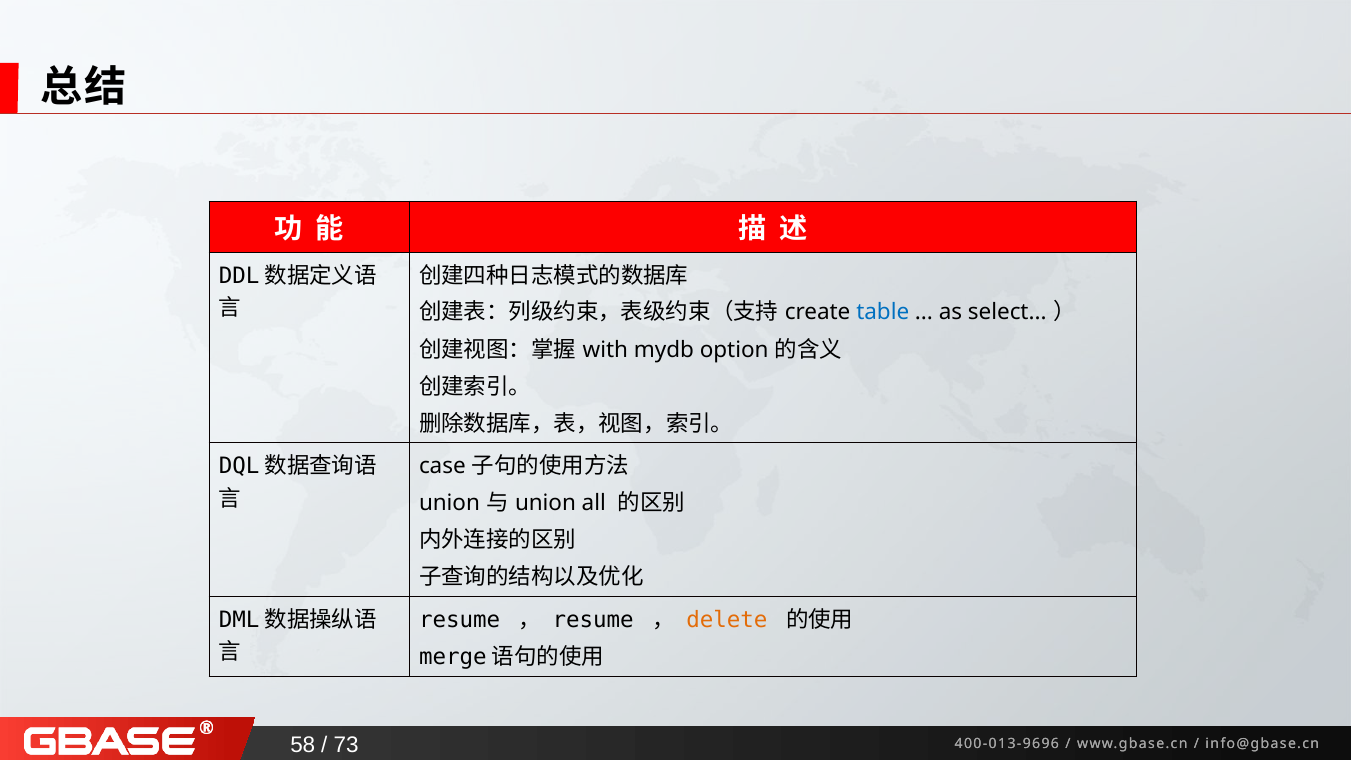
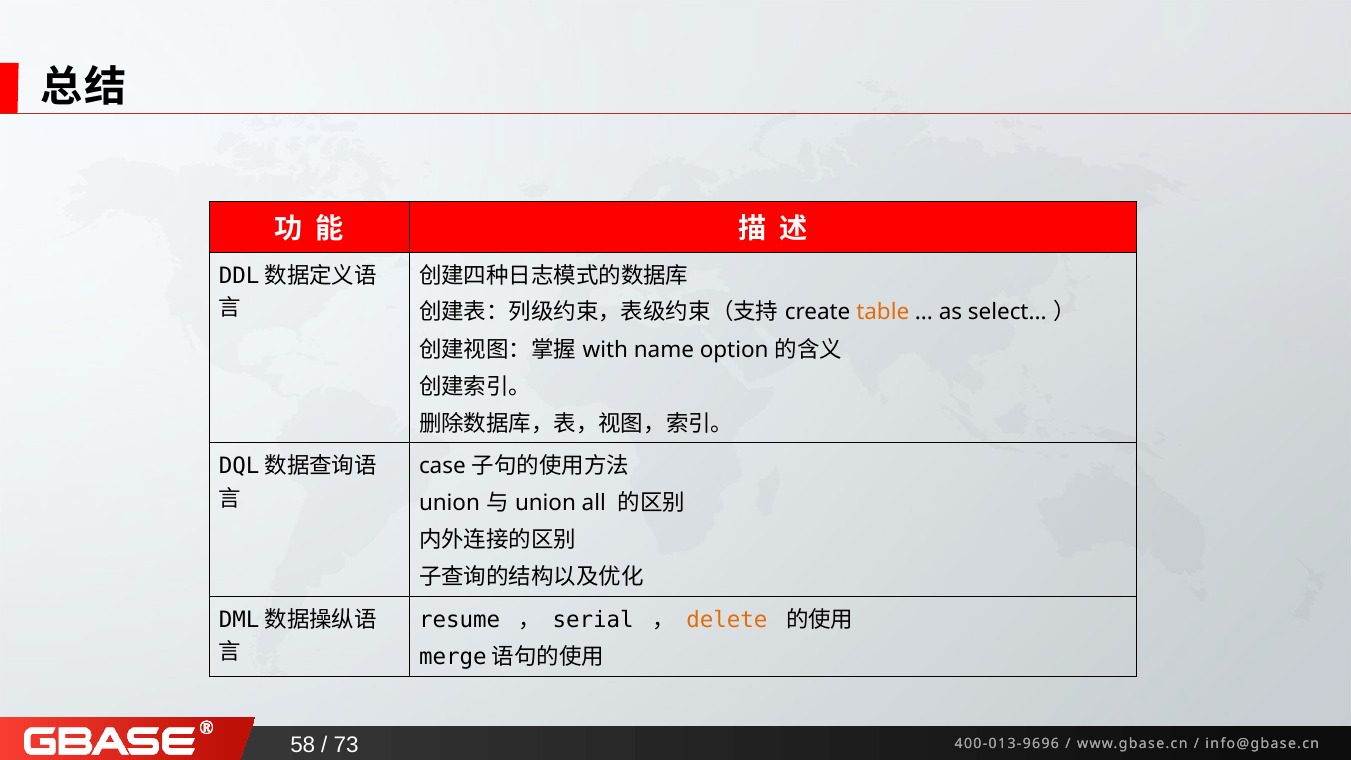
table colour: blue -> orange (883, 313)
mydb: mydb -> name (664, 350)
resume: resume -> serial (593, 620)
